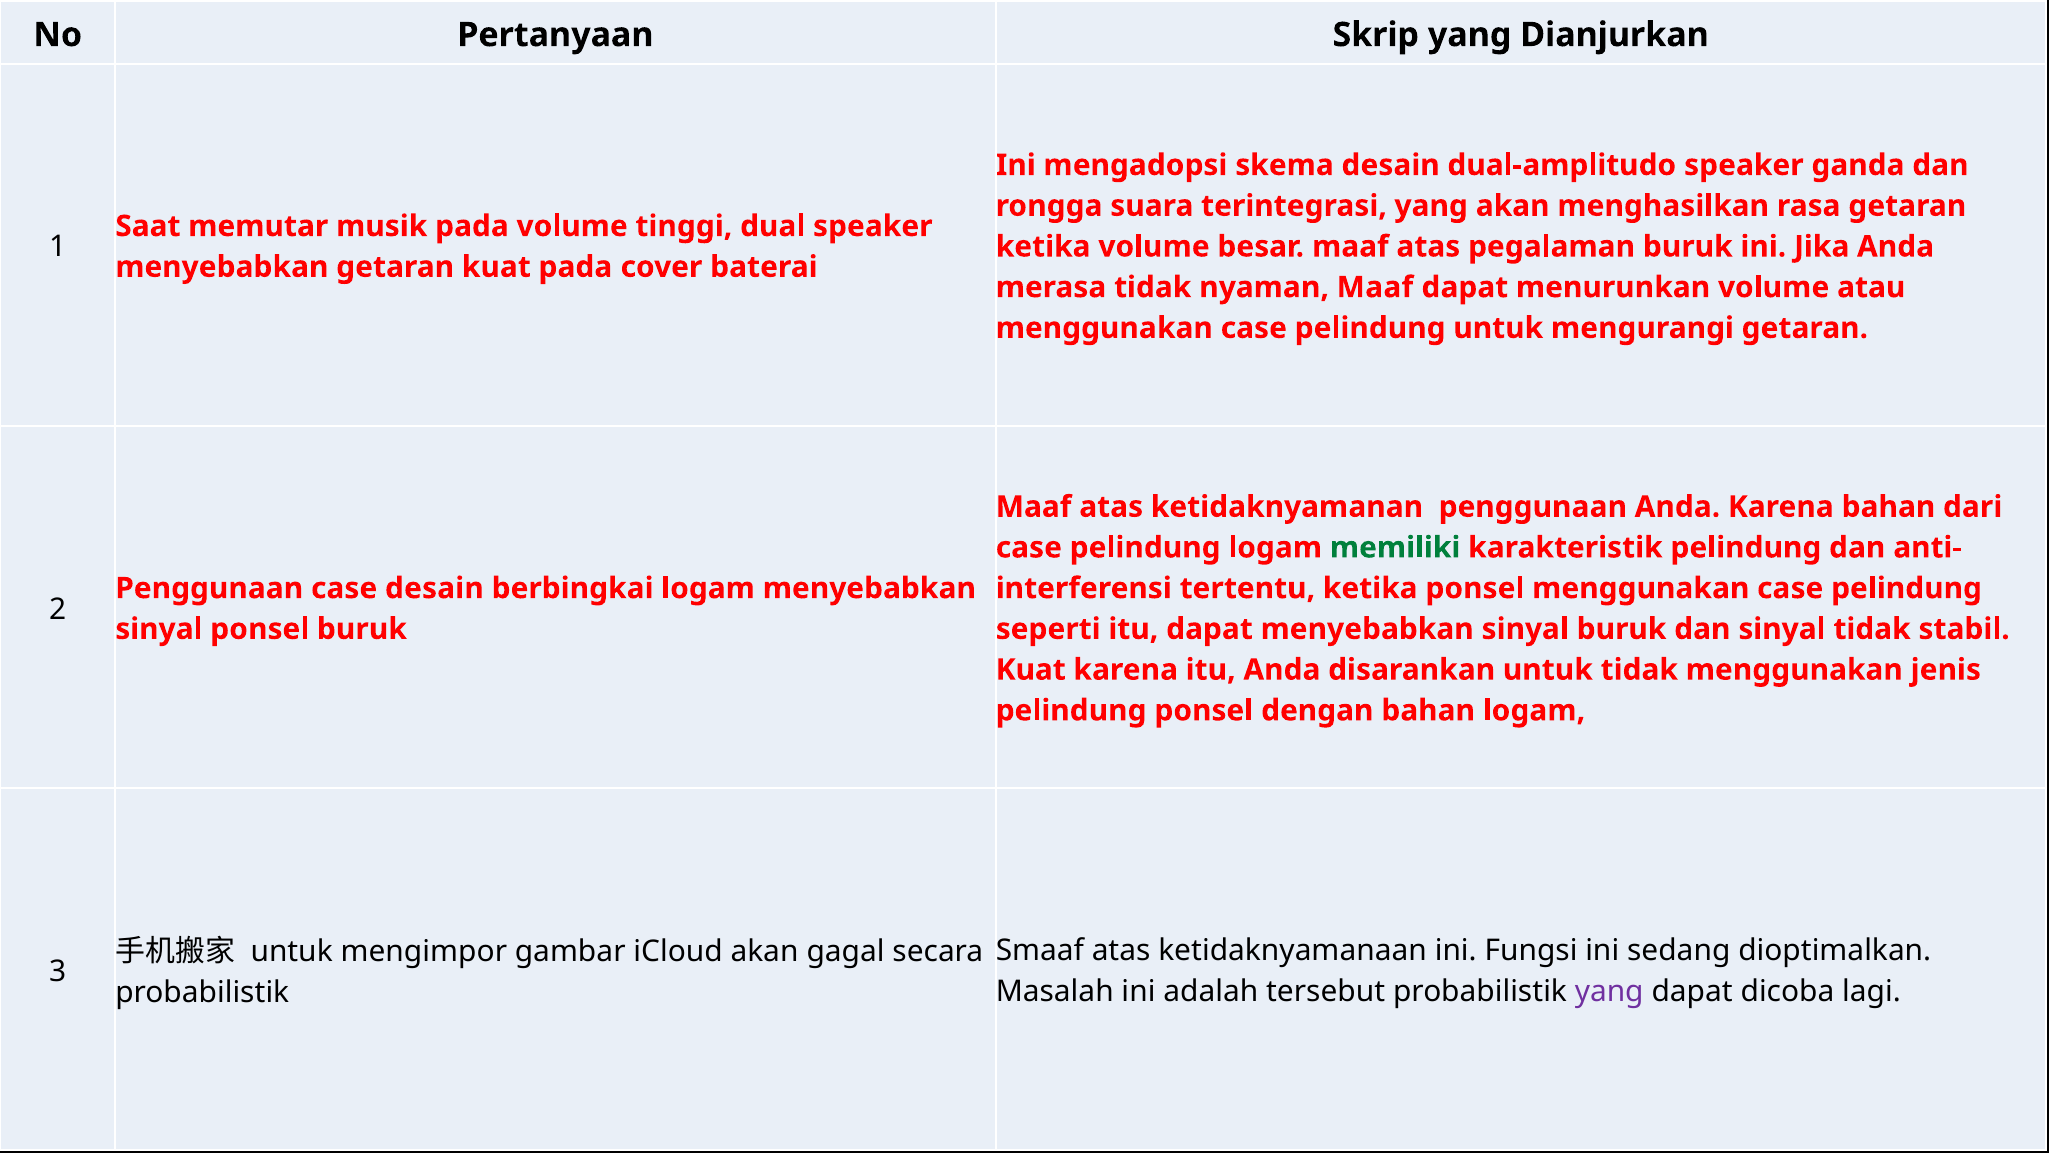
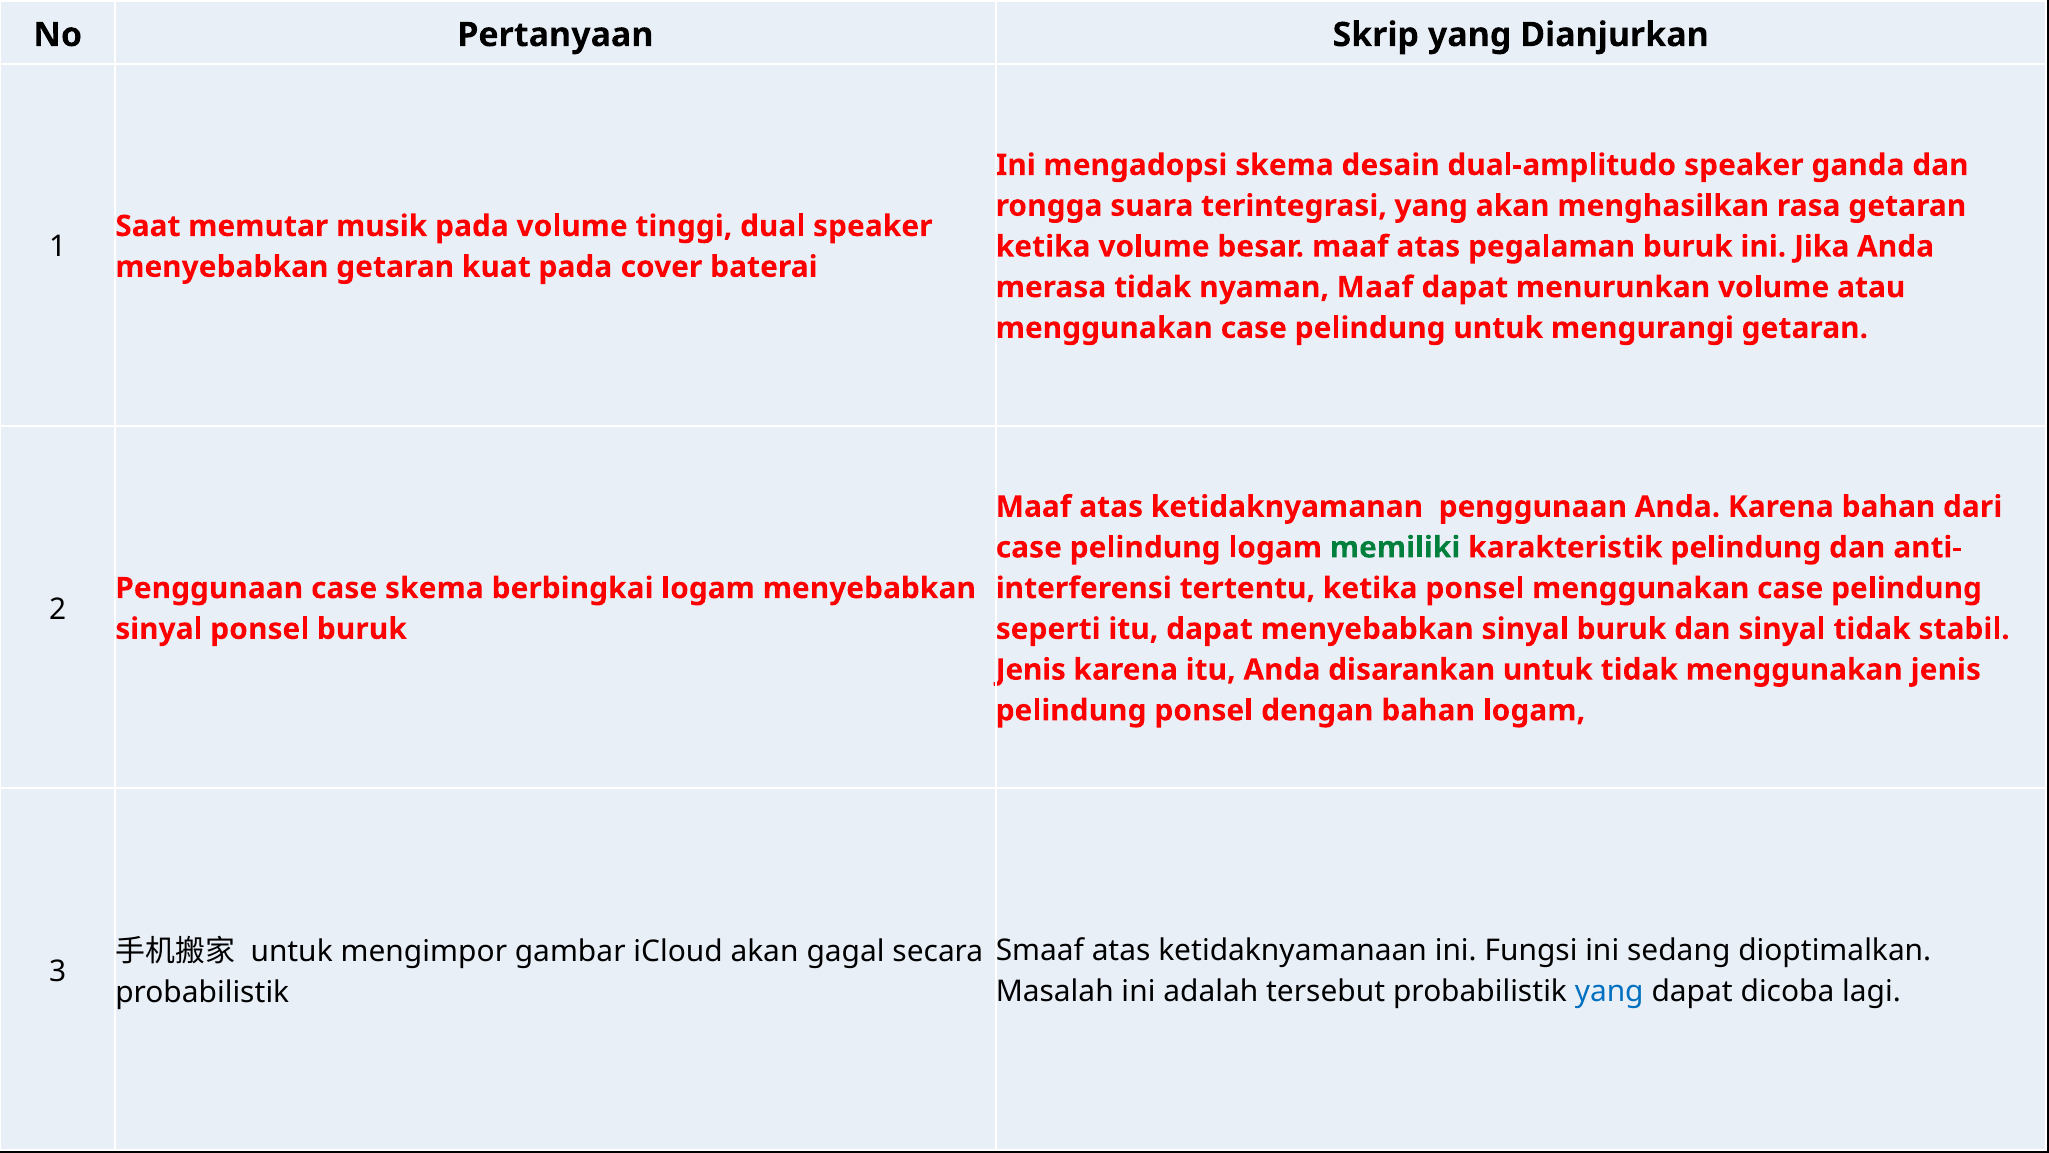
case desain: desain -> skema (434, 588)
Kuat: Kuat -> Jenis (1031, 670)
yang colour: purple -> blue (1609, 991)
